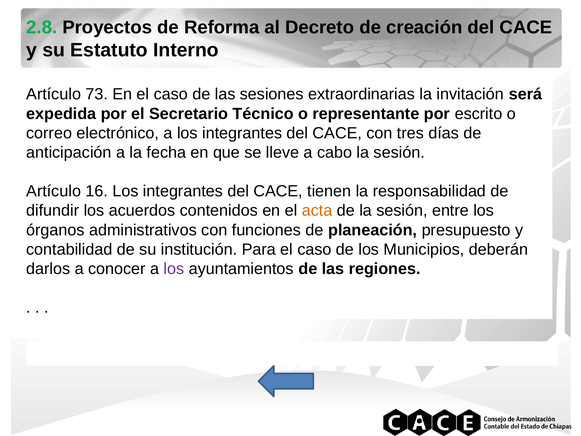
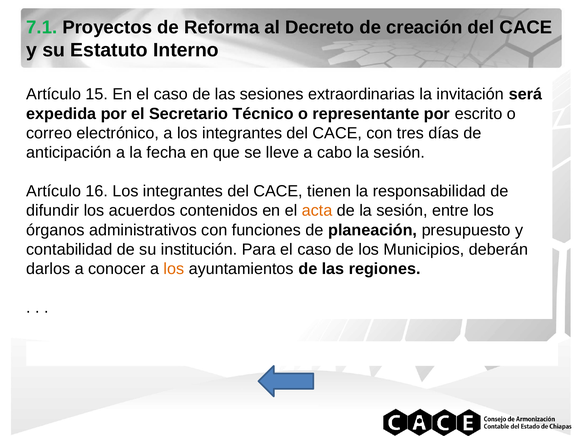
2.8: 2.8 -> 7.1 (42, 27)
73: 73 -> 15 (97, 94)
los colour: purple -> orange (174, 269)
